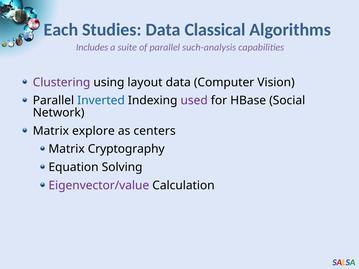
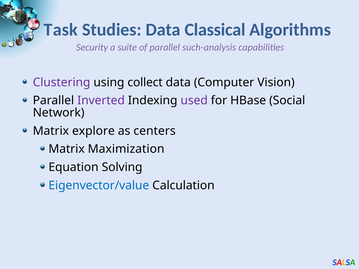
Each: Each -> Task (61, 30)
Includes: Includes -> Security (92, 47)
layout: layout -> collect (145, 82)
Inverted colour: blue -> purple (101, 101)
Cryptography: Cryptography -> Maximization (126, 149)
Eigenvector/value colour: purple -> blue (99, 186)
